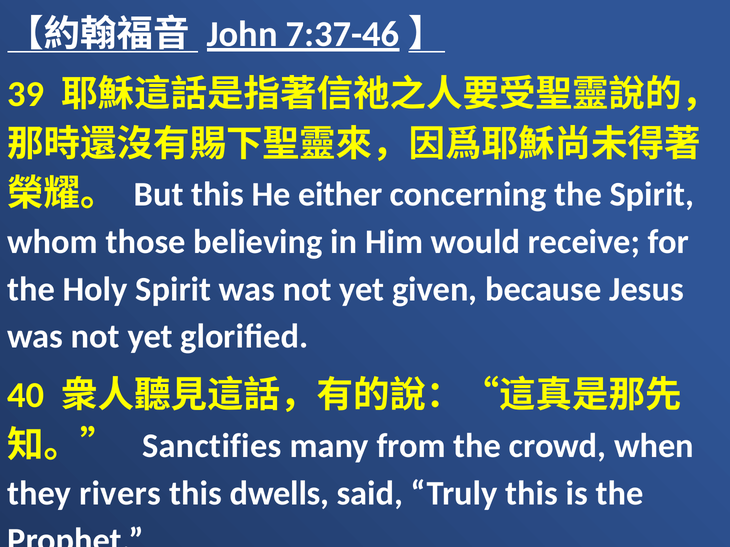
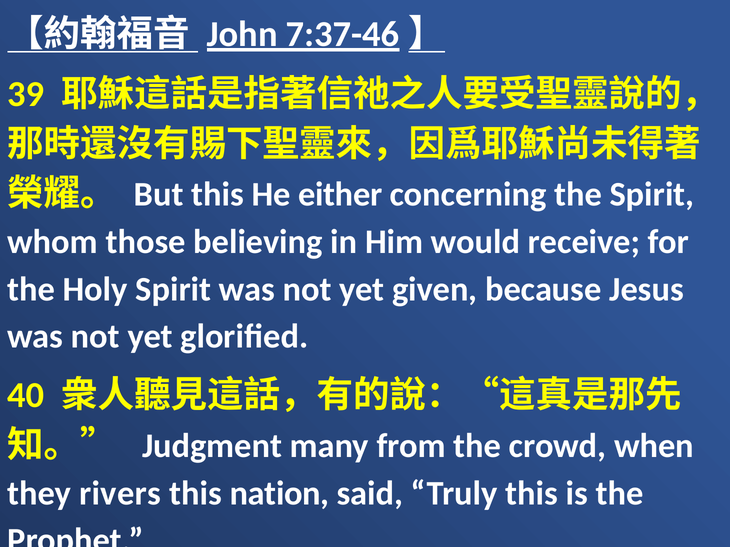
Sanctifies: Sanctifies -> Judgment (212, 446)
dwells: dwells -> nation (279, 494)
